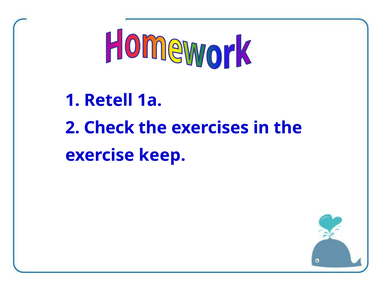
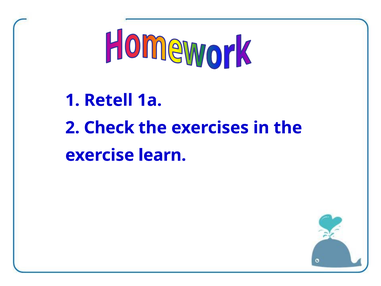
keep: keep -> learn (162, 155)
